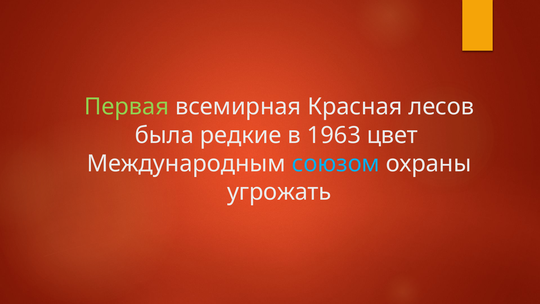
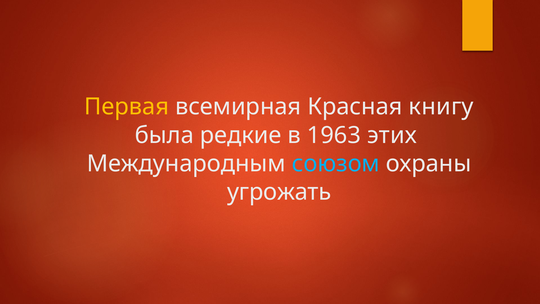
Первая colour: light green -> yellow (127, 107)
лесов: лесов -> книгу (441, 107)
цвет: цвет -> этих (392, 135)
